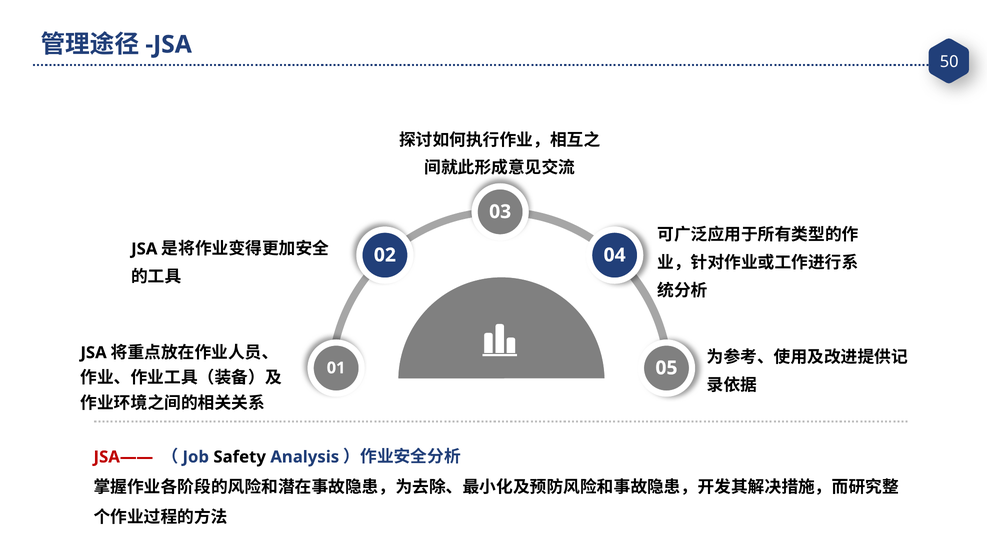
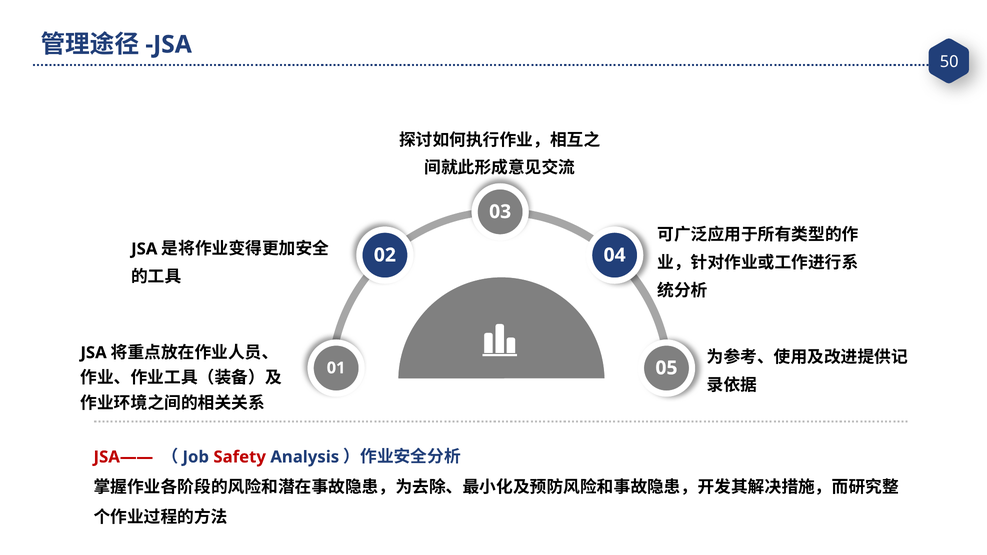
Safety colour: black -> red (240, 457)
